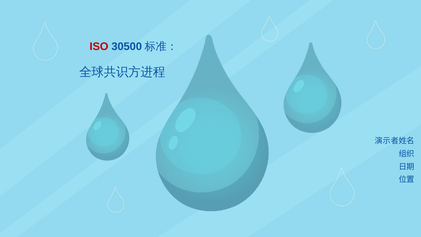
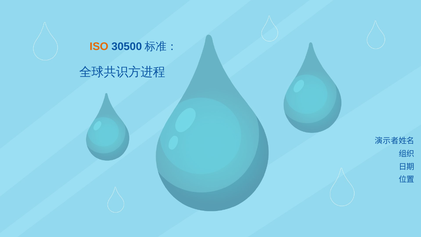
ISO colour: red -> orange (99, 47)
